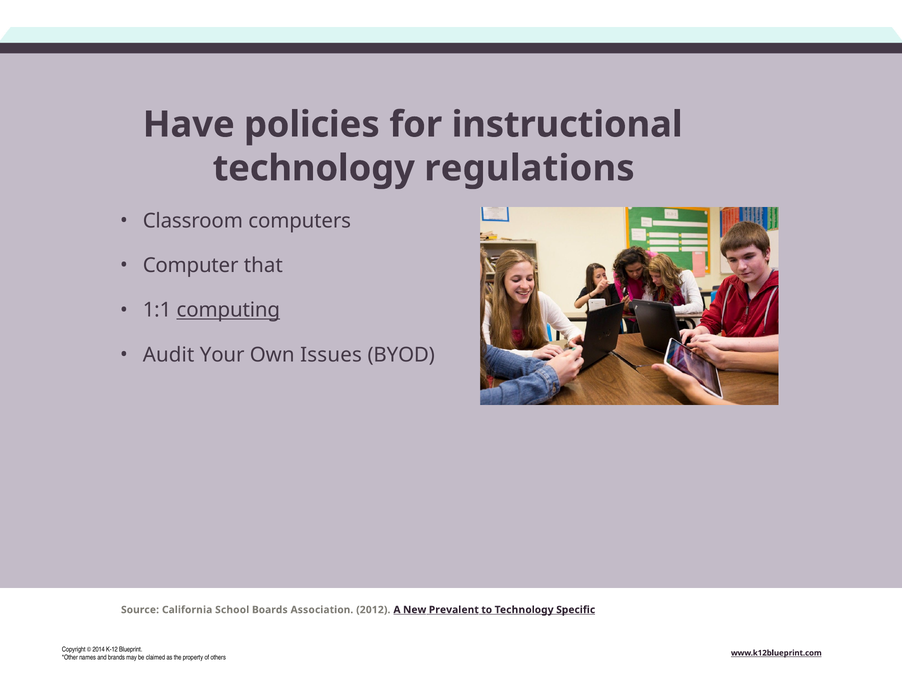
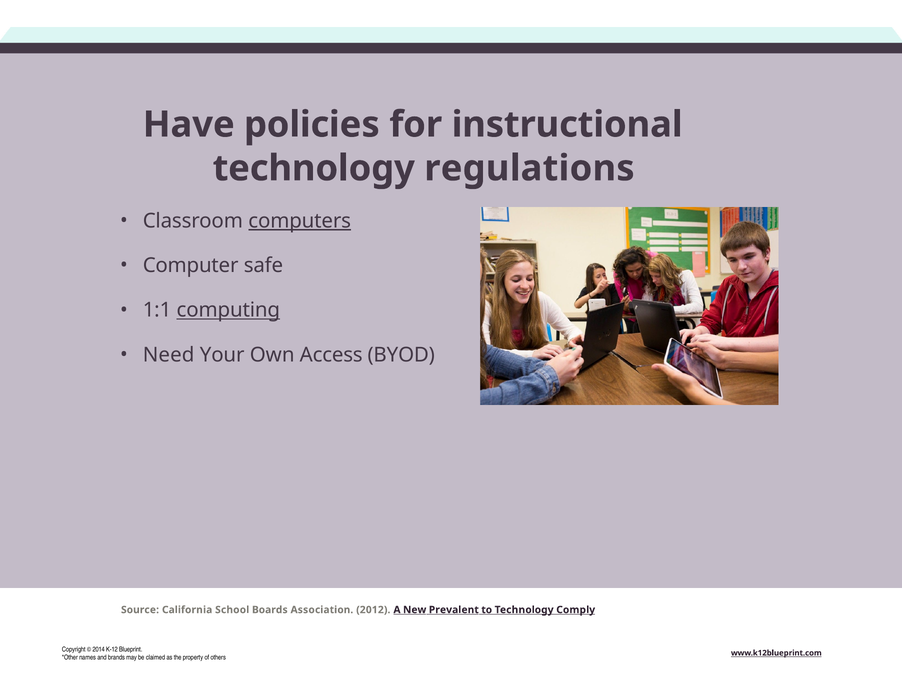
computers underline: none -> present (300, 221)
that: that -> safe (263, 266)
Audit: Audit -> Need (169, 355)
Issues: Issues -> Access (331, 355)
Specific: Specific -> Comply (576, 610)
